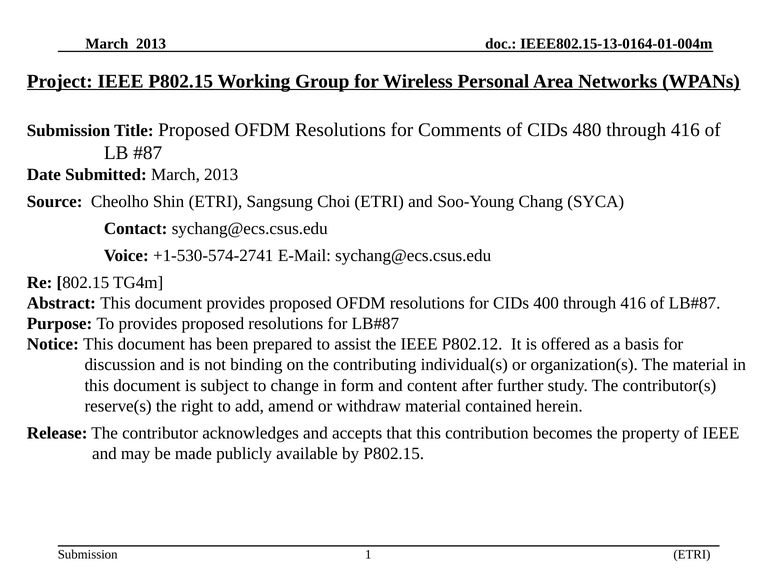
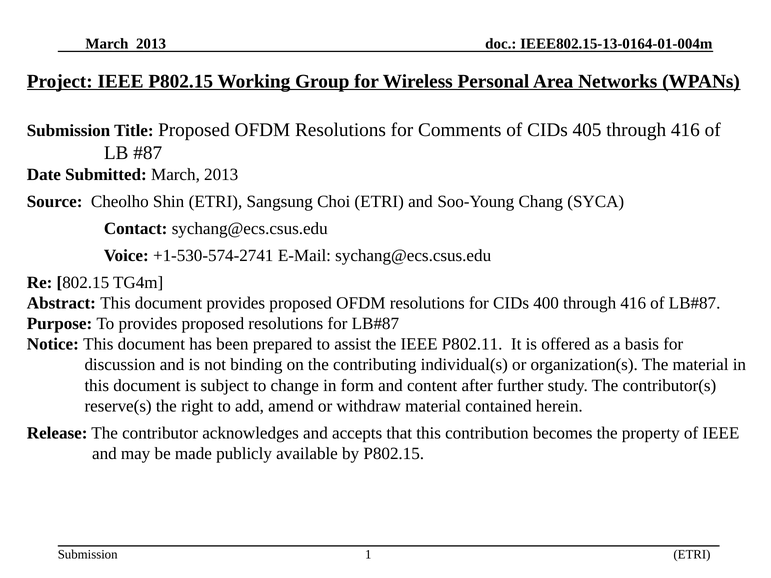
480: 480 -> 405 (587, 130)
P802.12: P802.12 -> P802.11 (472, 344)
